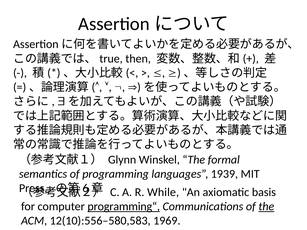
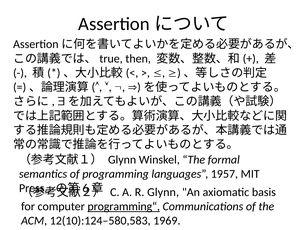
1939: 1939 -> 1957 (224, 174)
R While: While -> Glynn (163, 192)
the underline: present -> none (266, 207)
12(10):556–580,583: 12(10):556–580,583 -> 12(10):124–580,583 (100, 221)
